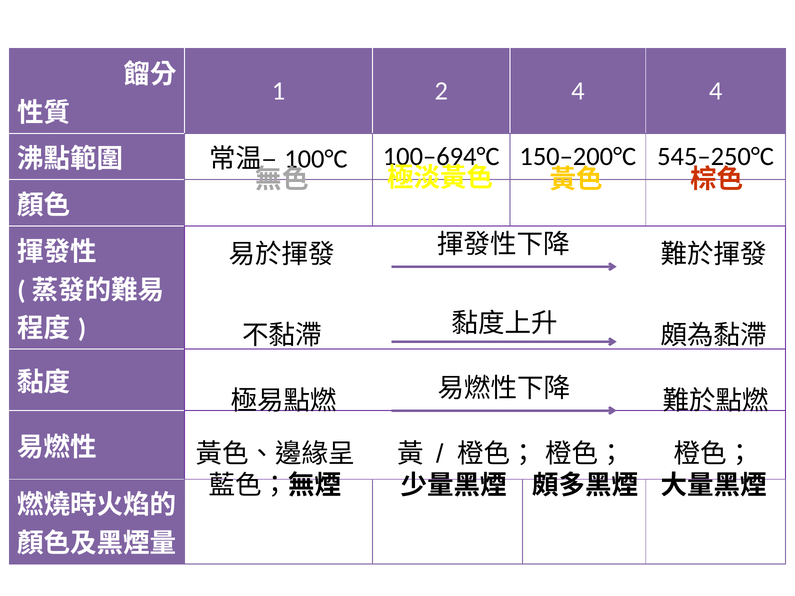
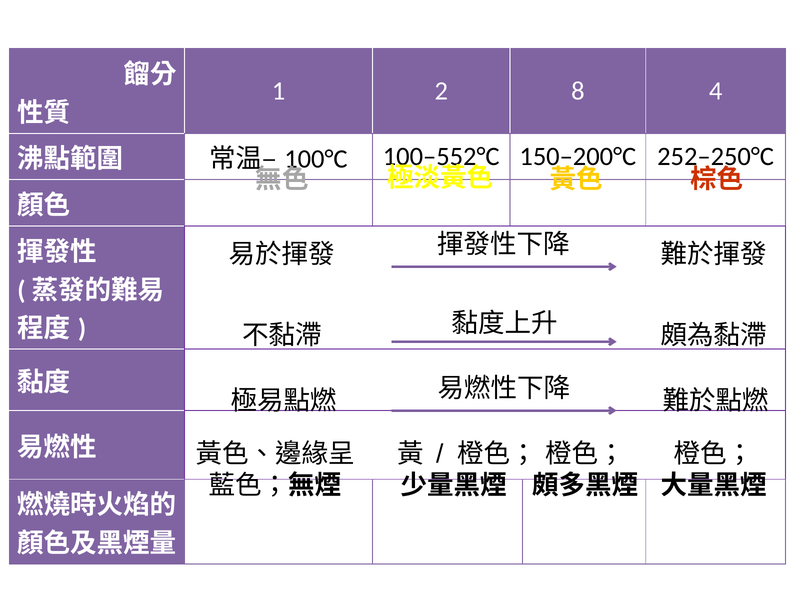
2 4: 4 -> 8 (578, 91)
100–694°C: 100–694°C -> 100–552°C (441, 157)
545–250°C: 545–250°C -> 252–250°C (716, 157)
